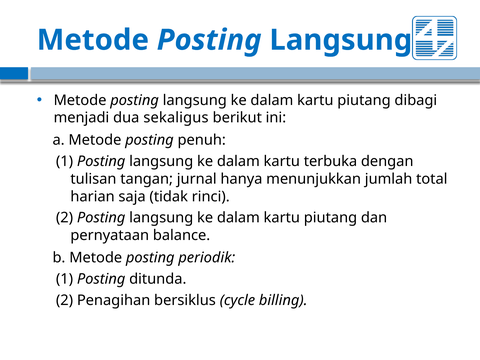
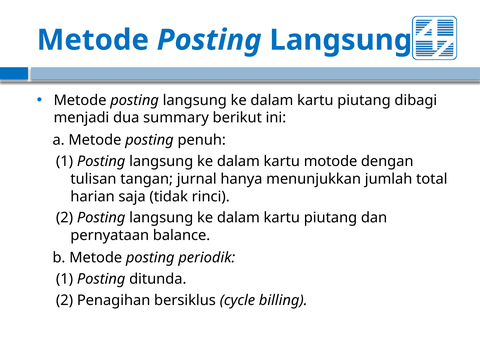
sekaligus: sekaligus -> summary (176, 118)
terbuka: terbuka -> motode (331, 161)
